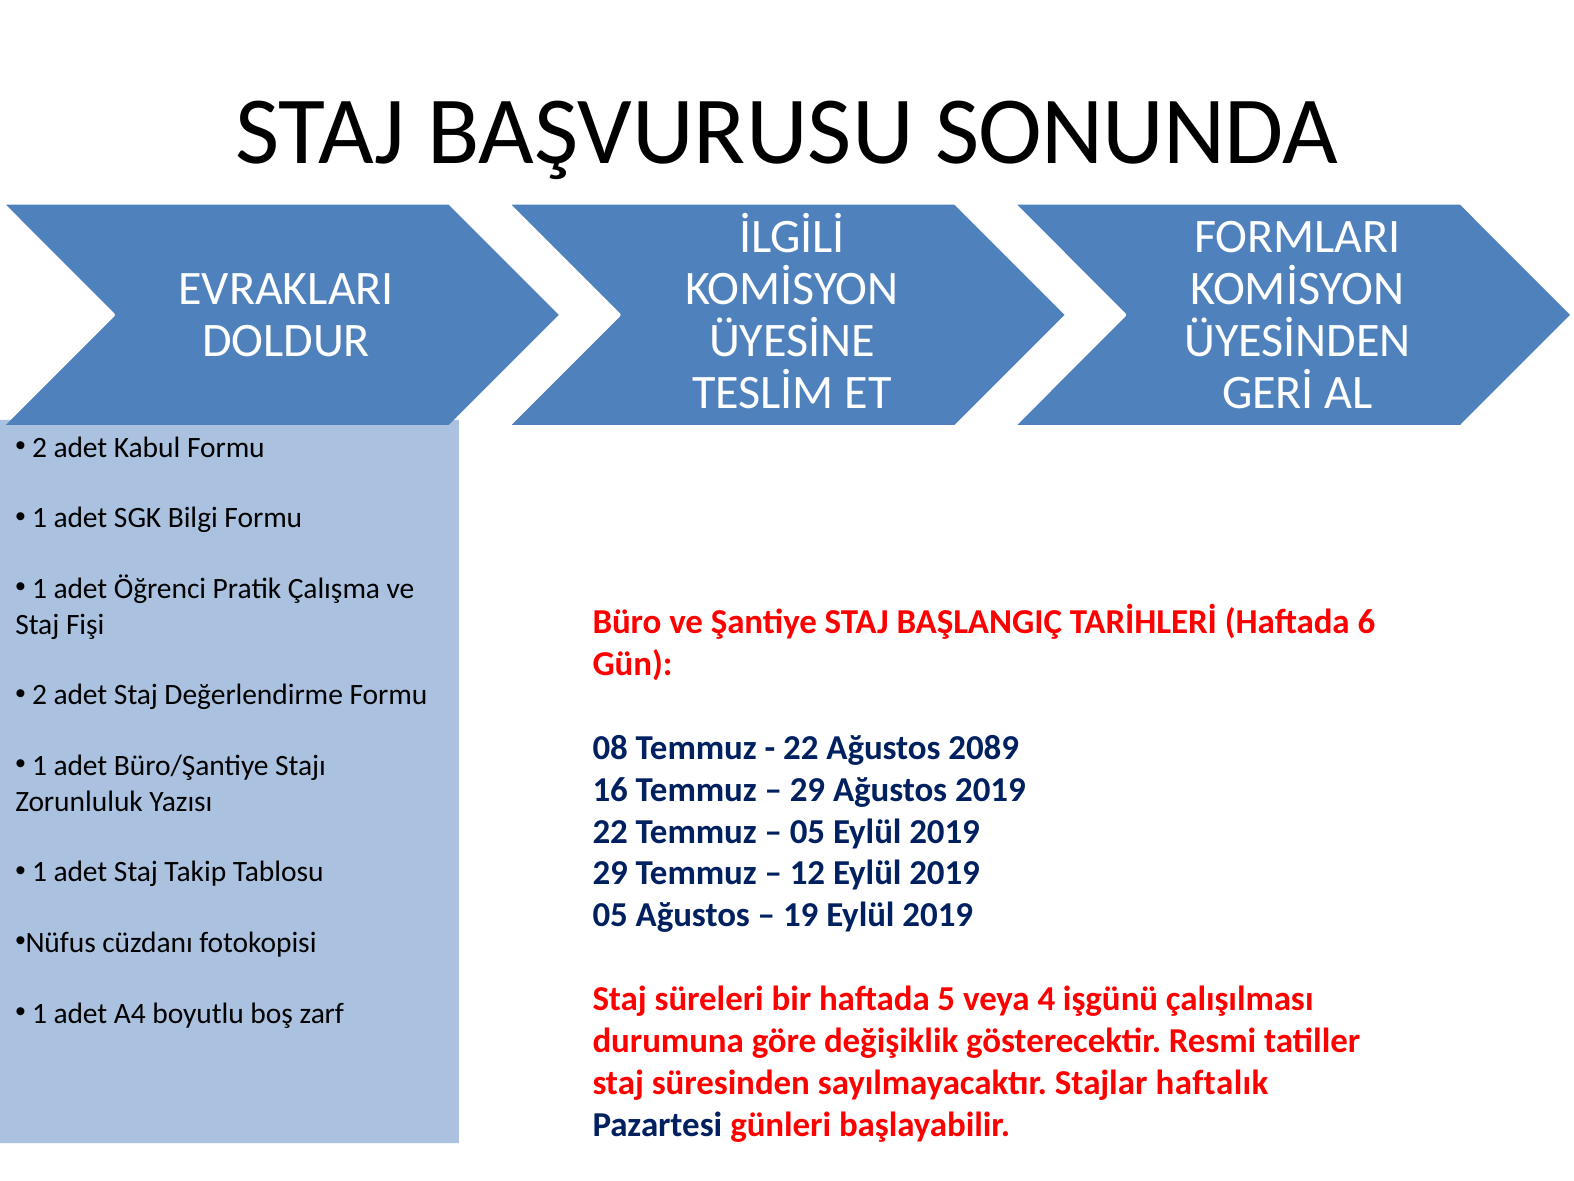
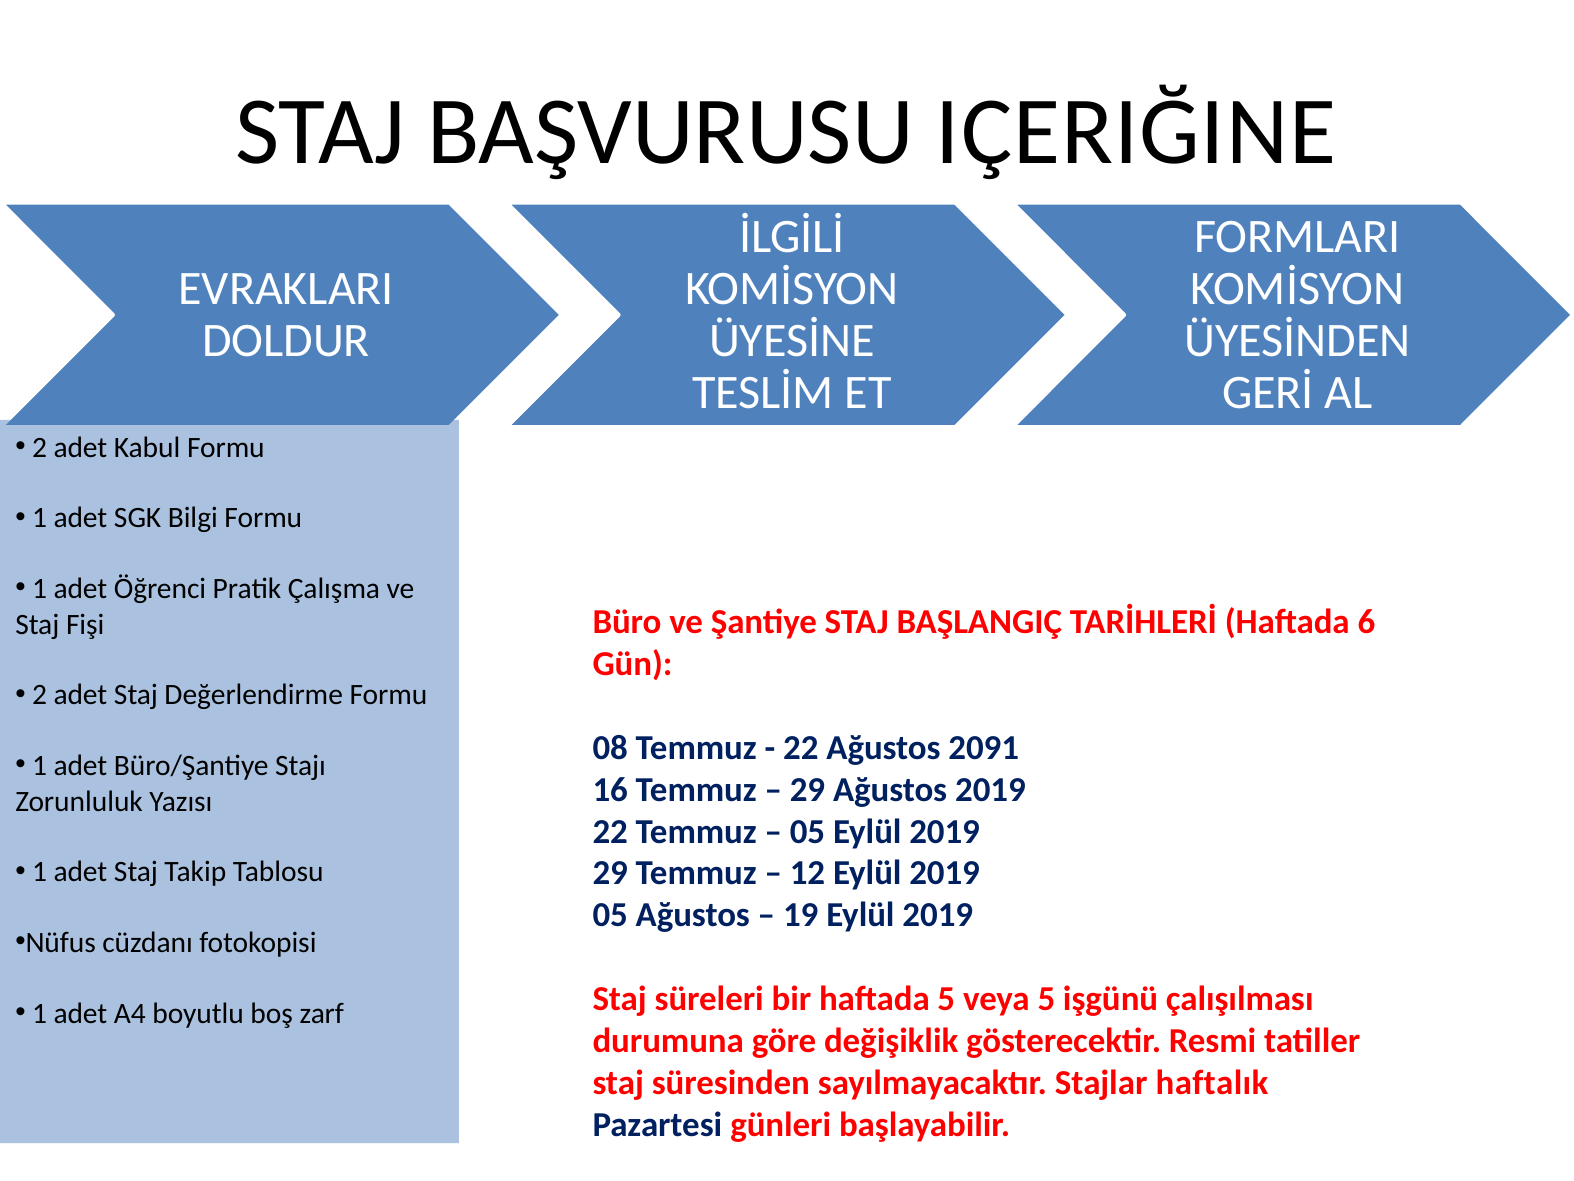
SONUNDA: SONUNDA -> IÇERIĞINE (1136, 131)
2089: 2089 -> 2091 (984, 747)
veya 4: 4 -> 5 (1046, 999)
